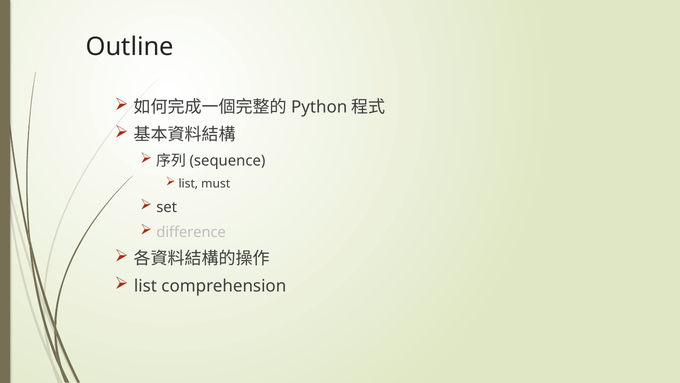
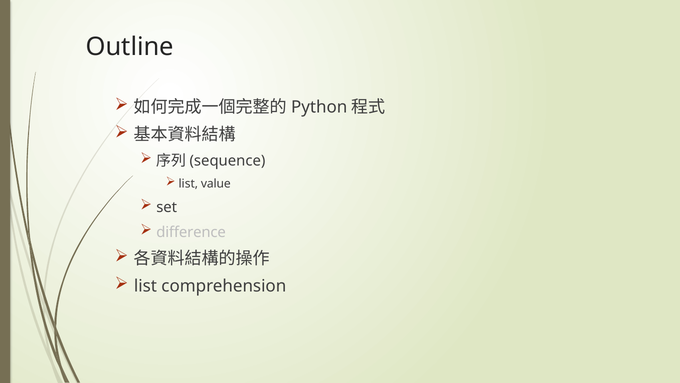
must: must -> value (216, 184)
